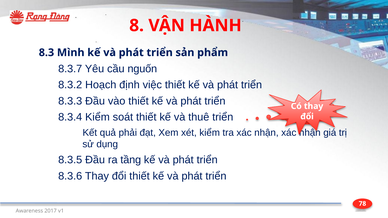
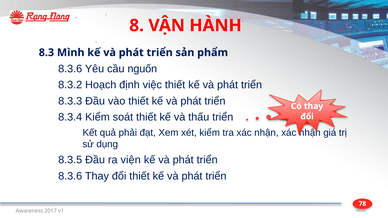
8.3.7: 8.3.7 -> 8.3.6 (70, 69)
thuê: thuê -> thấu (199, 117)
tầng: tầng -> viện (131, 160)
